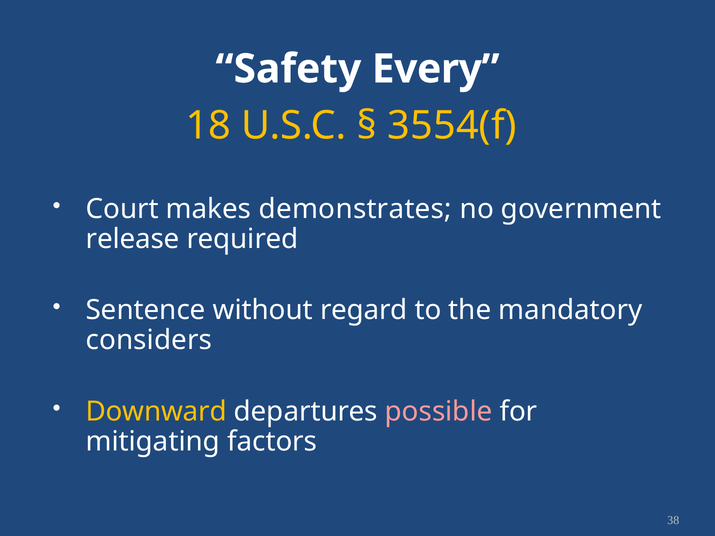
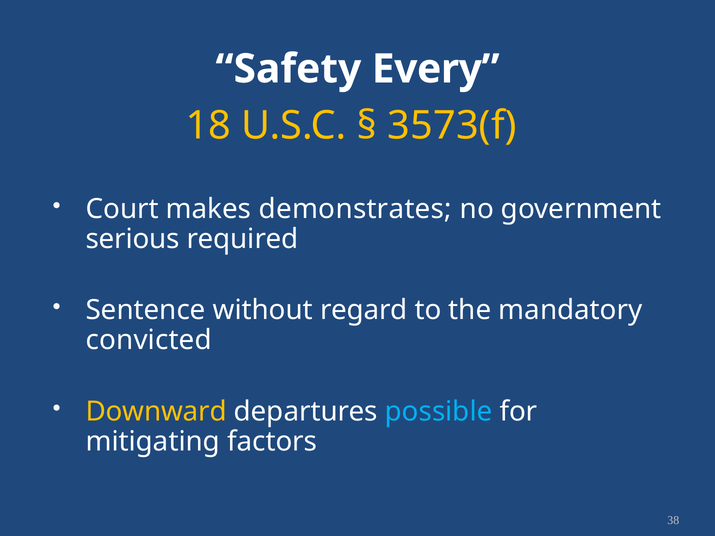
3554(f: 3554(f -> 3573(f (452, 125)
release: release -> serious (133, 239)
considers: considers -> convicted (149, 340)
possible colour: pink -> light blue (439, 412)
